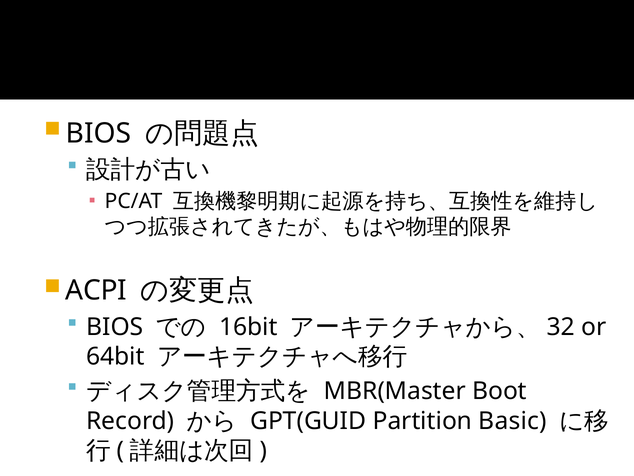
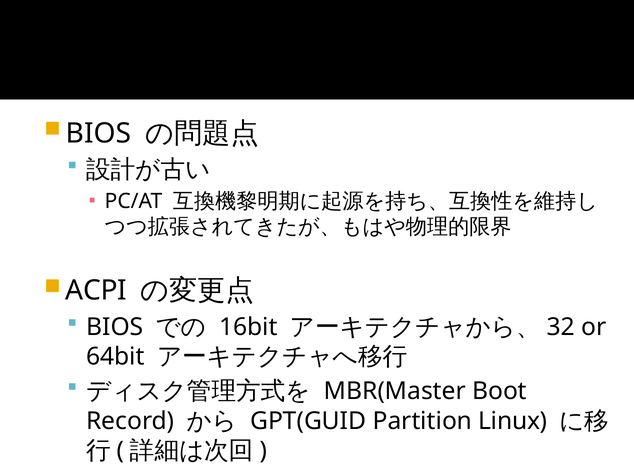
Basic: Basic -> Linux (513, 420)
